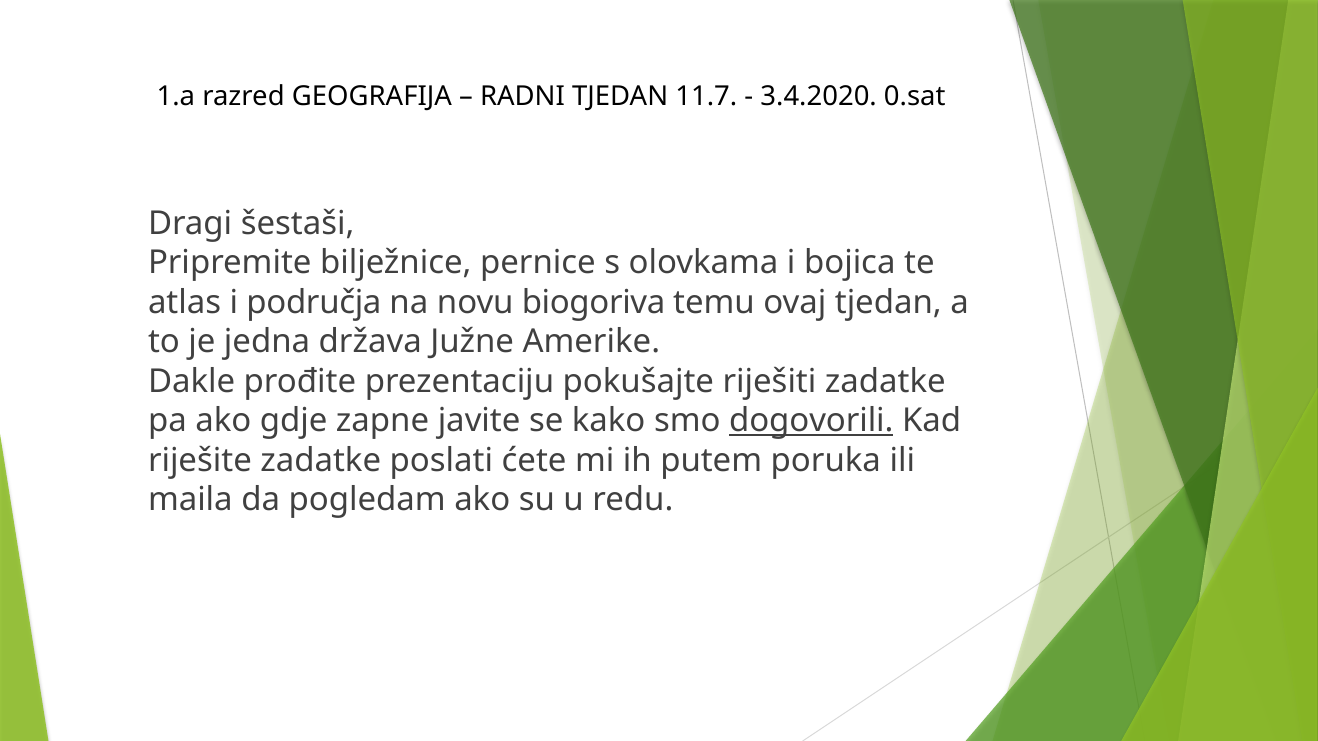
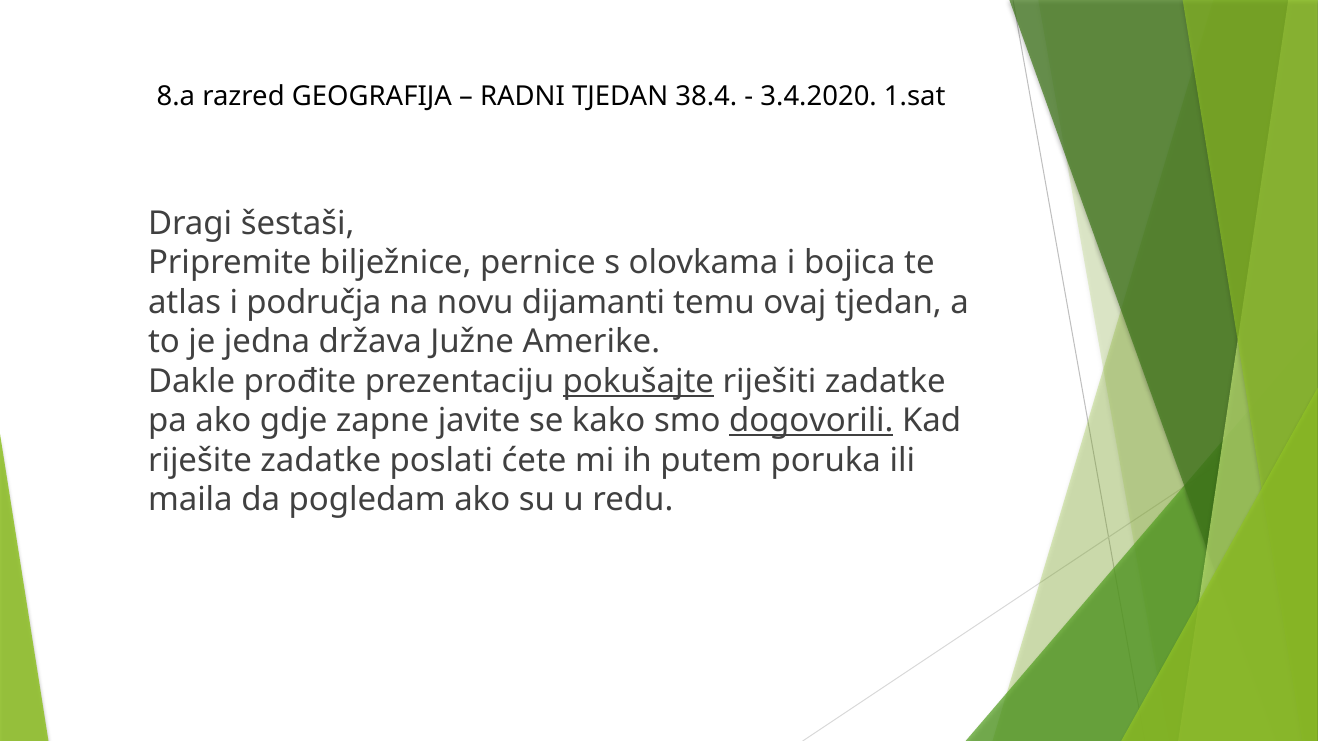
1.a: 1.a -> 8.a (176, 96)
11.7: 11.7 -> 38.4 (706, 96)
0.sat: 0.sat -> 1.sat (915, 96)
biogoriva: biogoriva -> dijamanti (594, 303)
pokušajte underline: none -> present (638, 382)
